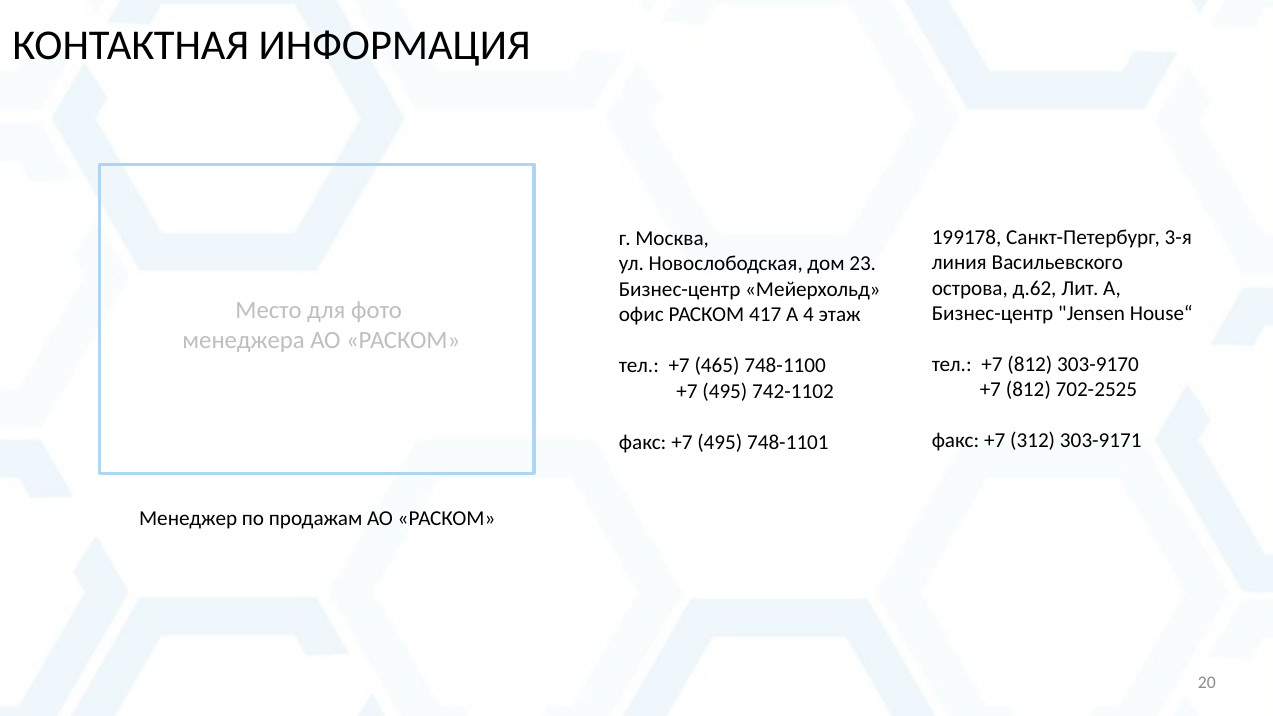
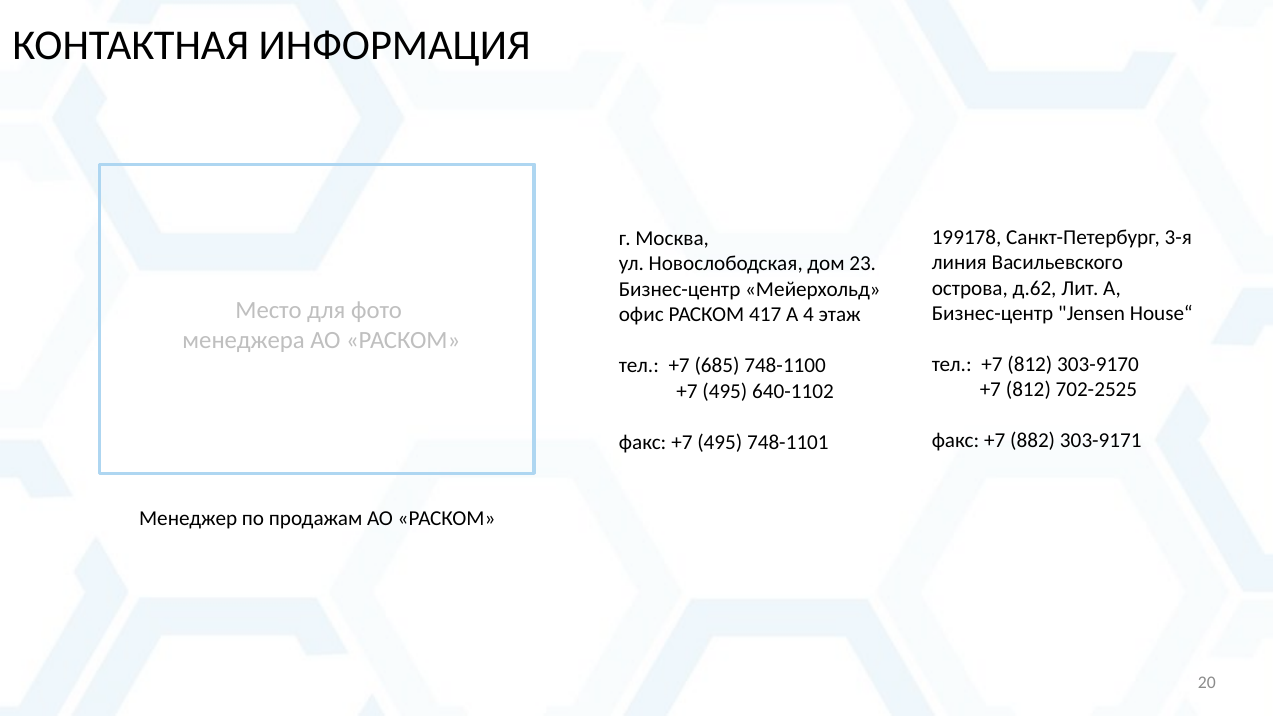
465: 465 -> 685 (717, 366)
742-1102: 742-1102 -> 640-1102 (793, 391)
312: 312 -> 882 (1033, 441)
